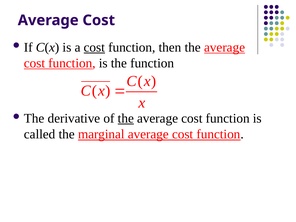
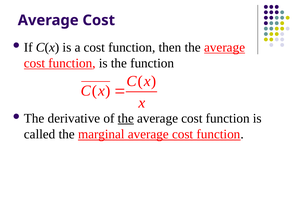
cost underline: present -> none (94, 47)
